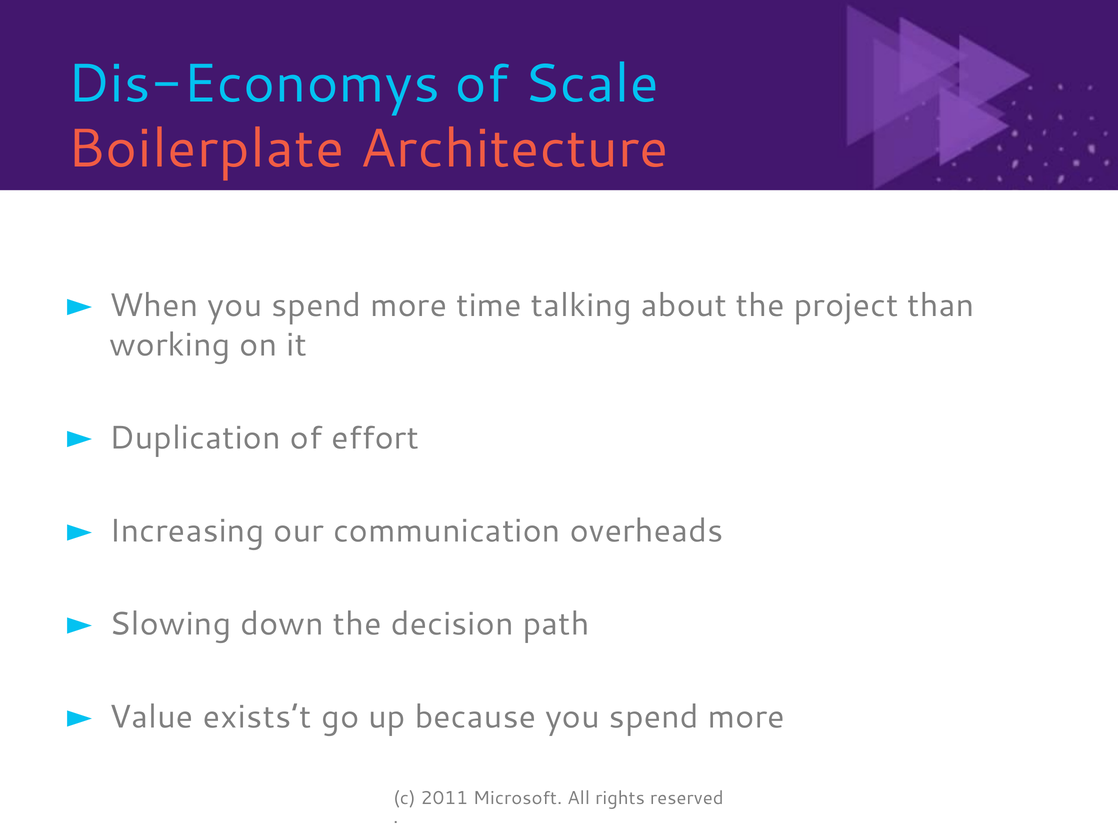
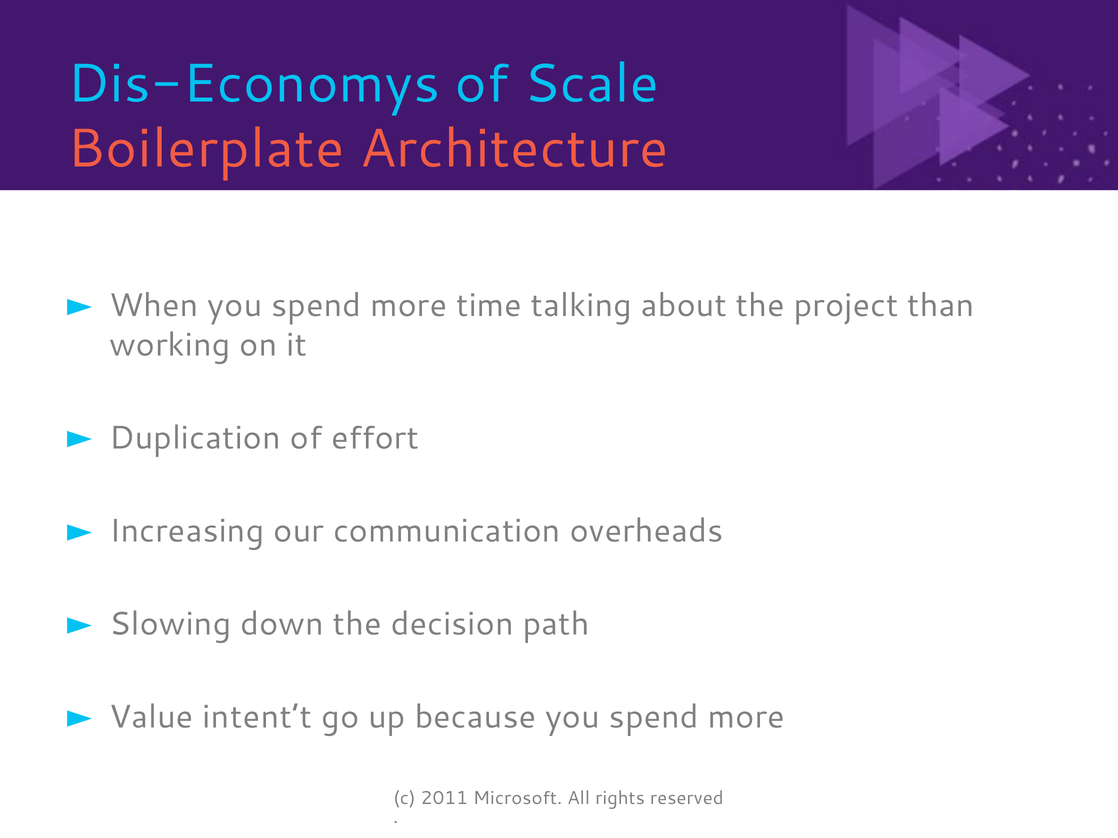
exists’t: exists’t -> intent’t (257, 718)
